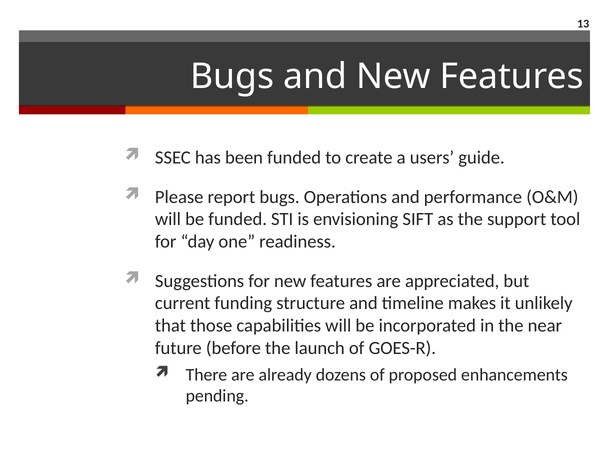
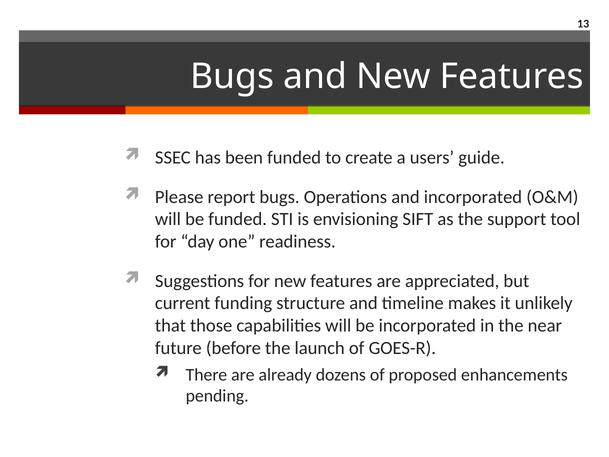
and performance: performance -> incorporated (473, 197)
